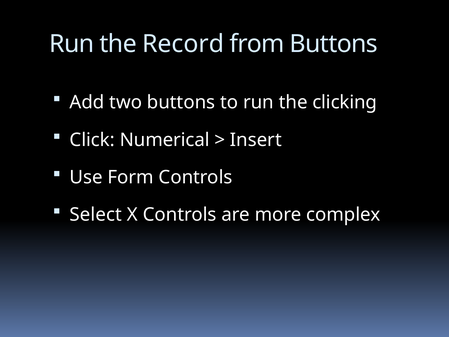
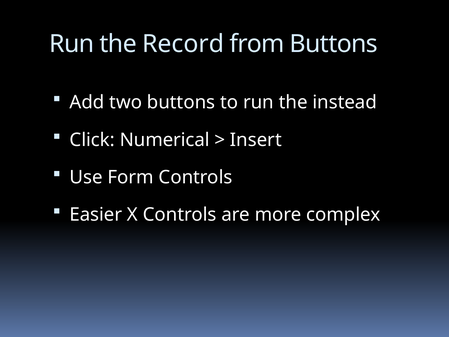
clicking: clicking -> instead (345, 102)
Select: Select -> Easier (96, 215)
